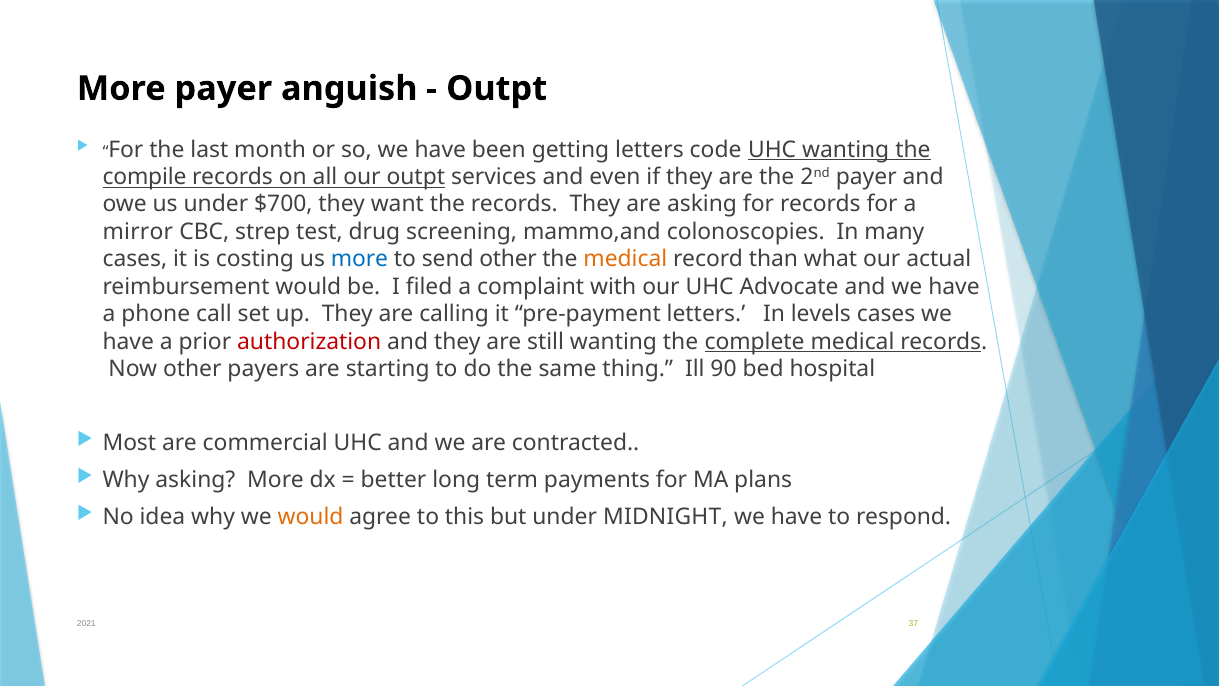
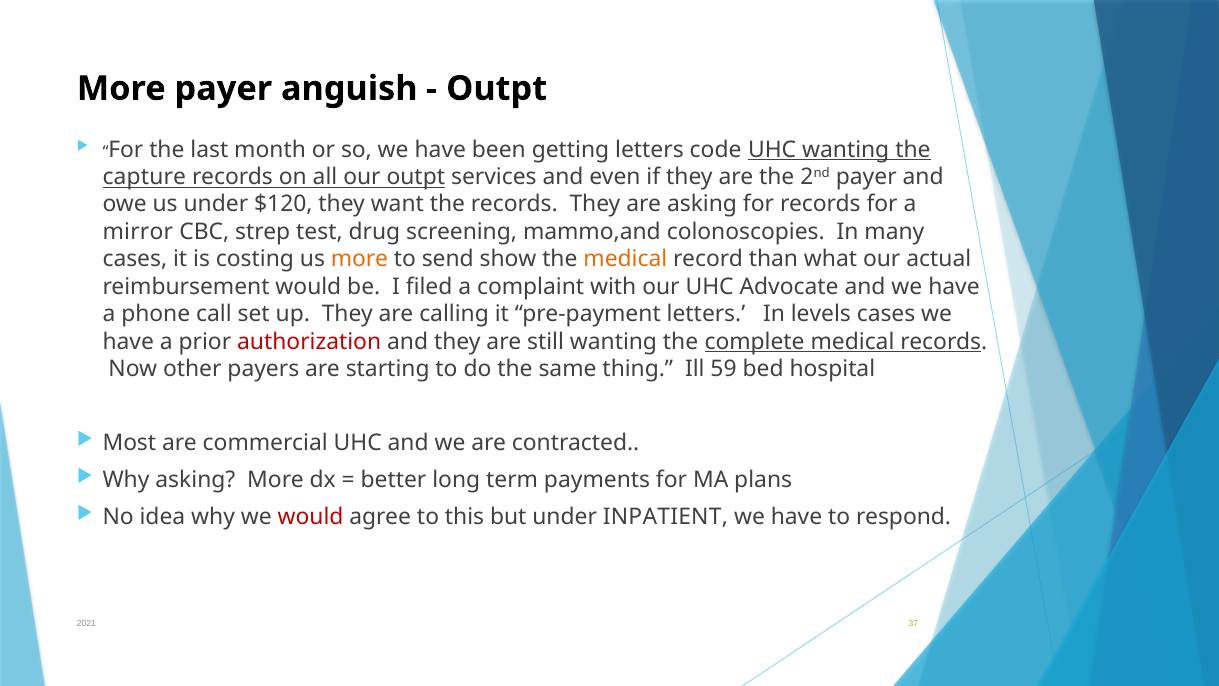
compile: compile -> capture (144, 177)
$700: $700 -> $120 (283, 204)
more colour: blue -> orange (359, 259)
send other: other -> show (508, 259)
90: 90 -> 59 (724, 369)
would colour: orange -> red (311, 517)
MIDNIGHT: MIDNIGHT -> INPATIENT (665, 517)
